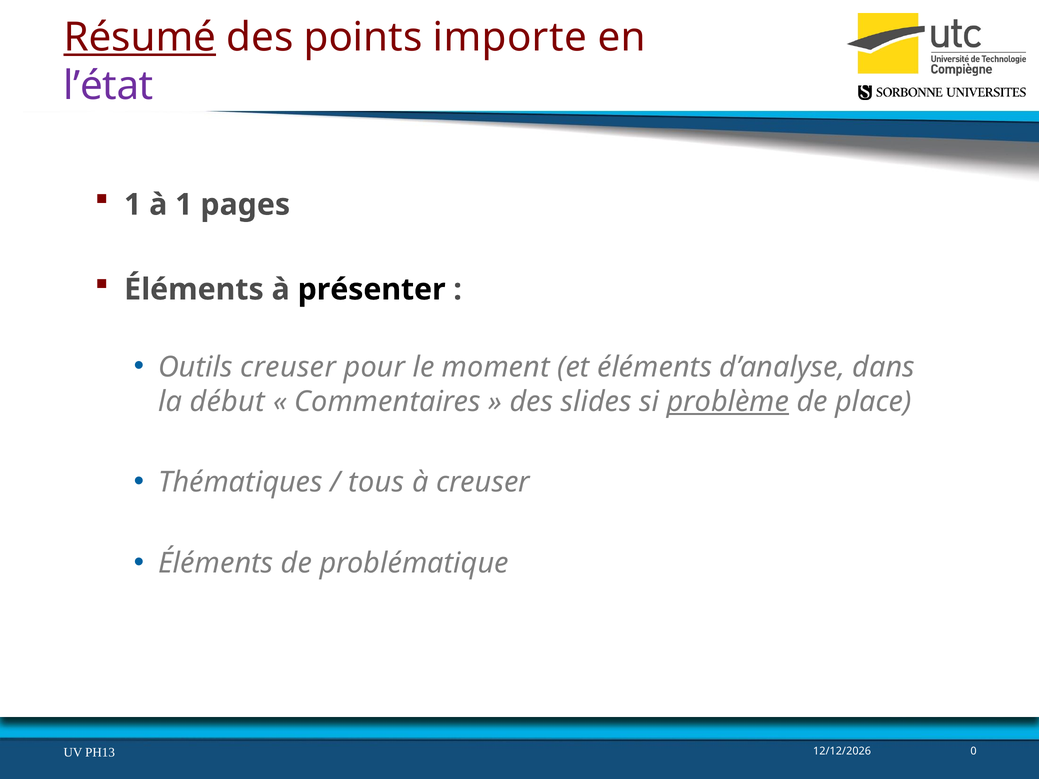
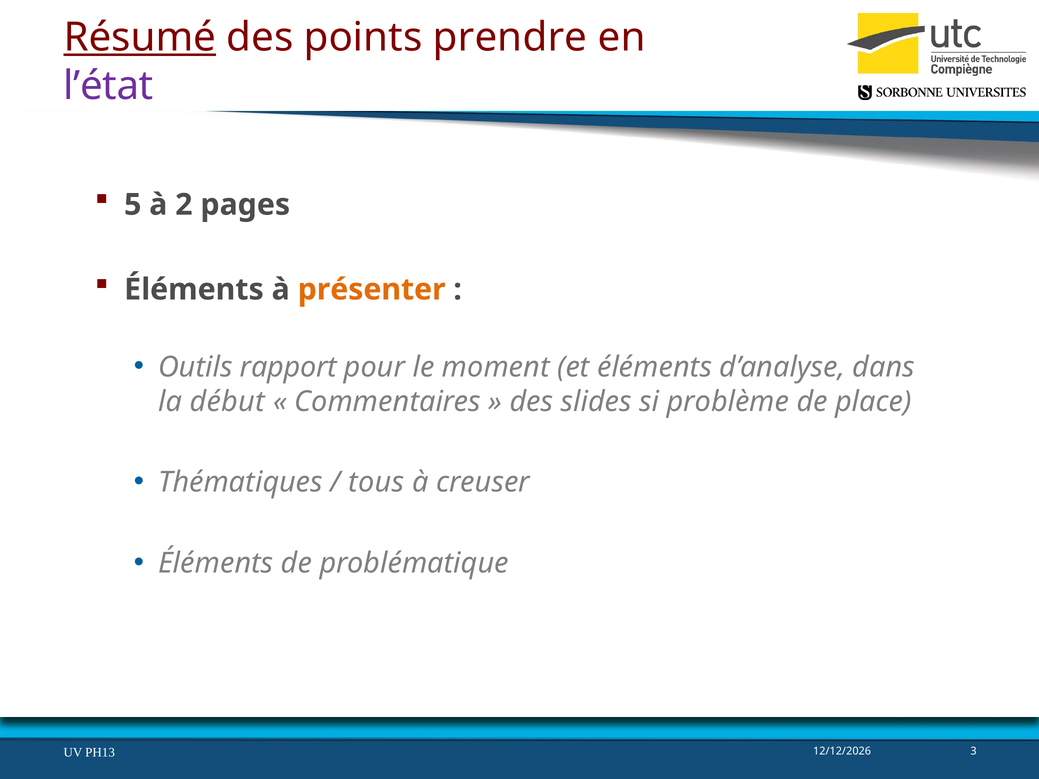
importe: importe -> prendre (510, 38)
1: 1 -> 5 (133, 205)
à 1: 1 -> 2 (184, 205)
présenter colour: black -> orange (372, 290)
Outils creuser: creuser -> rapport (288, 367)
problème underline: present -> none (728, 402)
0: 0 -> 3 (974, 751)
